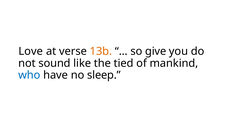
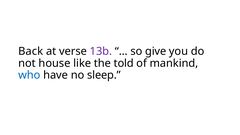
Love: Love -> Back (31, 51)
13b colour: orange -> purple (101, 51)
sound: sound -> house (55, 63)
tied: tied -> told (124, 63)
